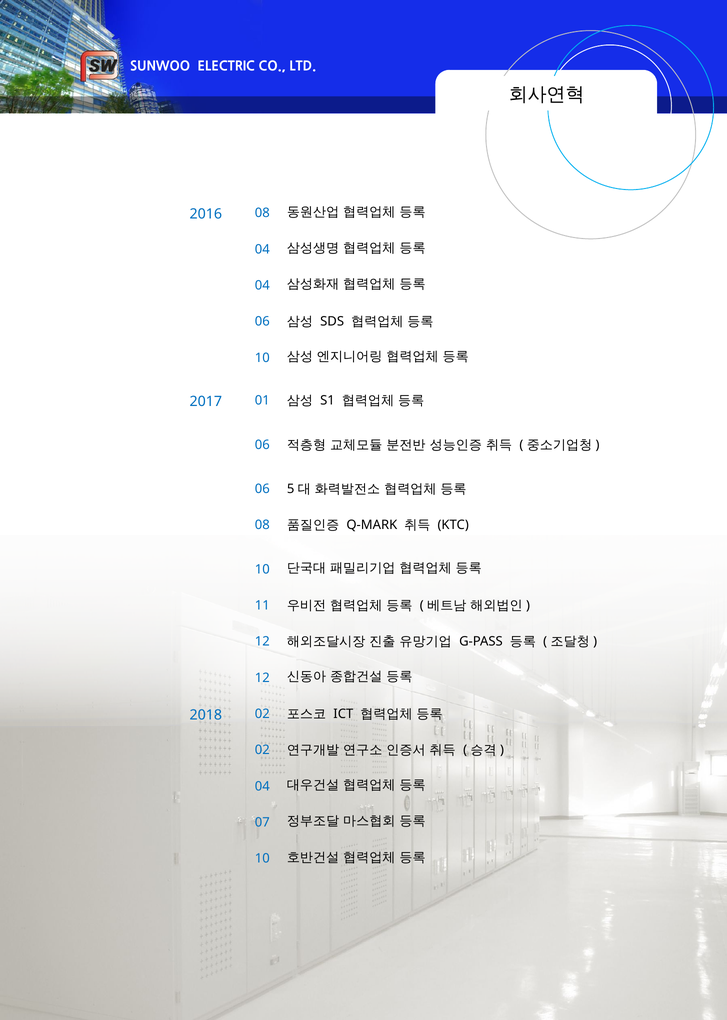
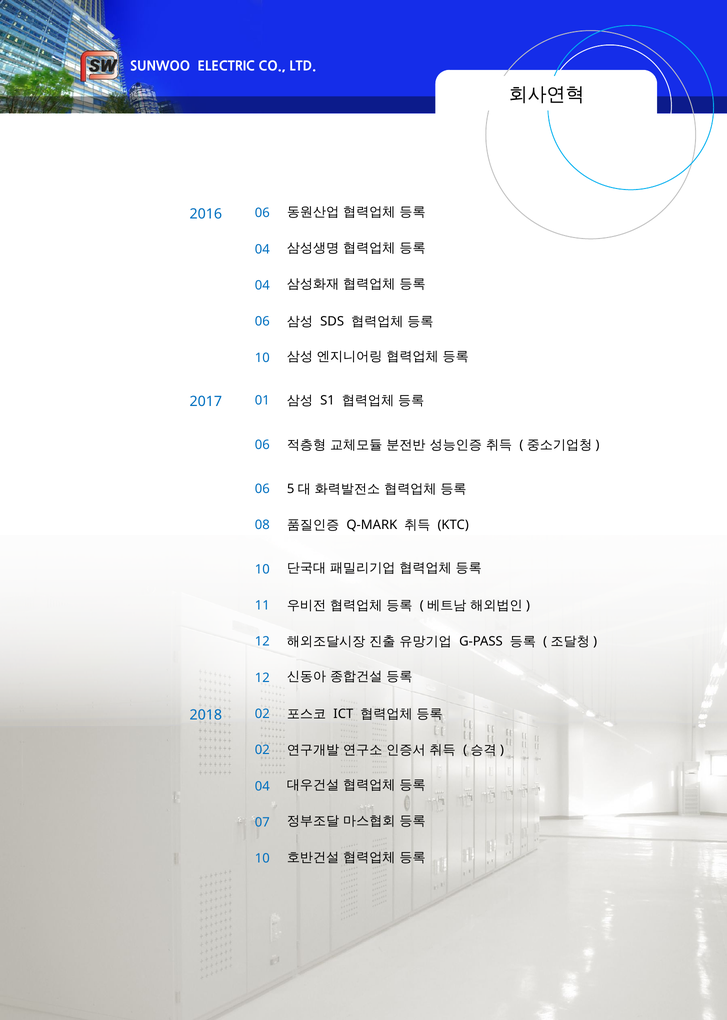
2016 08: 08 -> 06 (262, 213)
